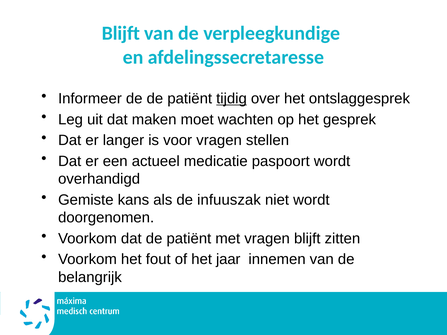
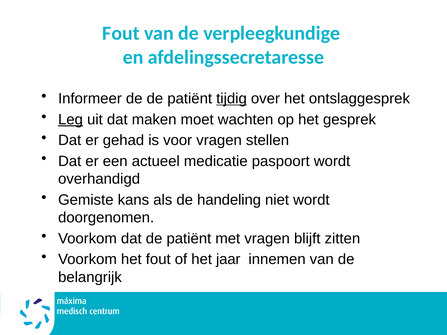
Blijft: Blijft -> Fout (121, 33)
Leg underline: none -> present (71, 120)
langer: langer -> gehad (123, 140)
infuuszak: infuuszak -> handeling (229, 200)
